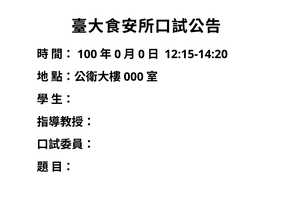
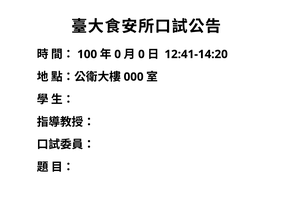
12:15-14:20: 12:15-14:20 -> 12:41-14:20 (196, 54)
